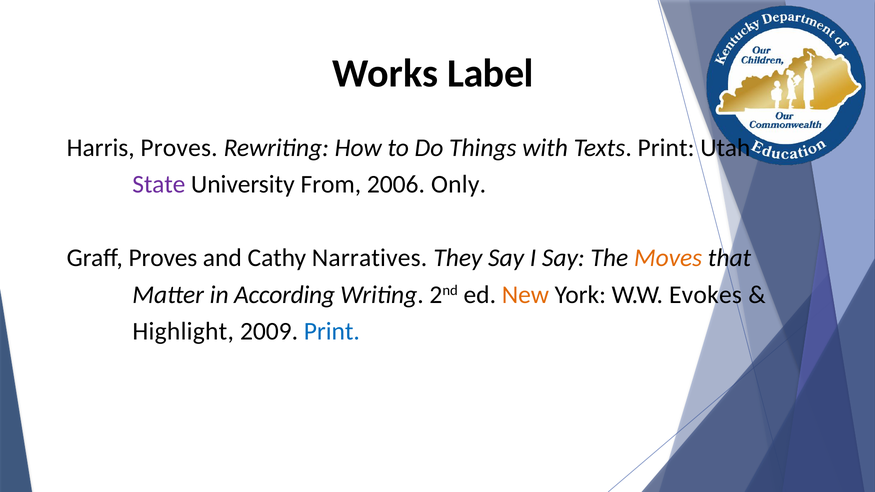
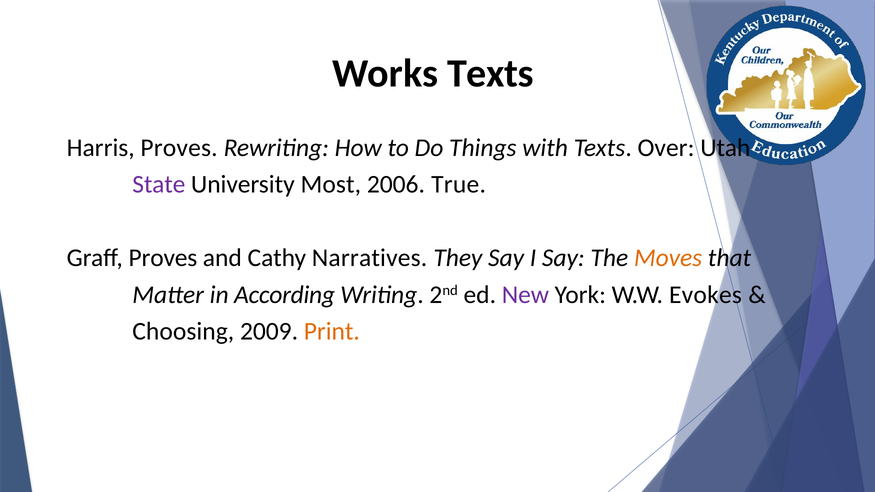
Works Label: Label -> Texts (490, 74)
Texts Print: Print -> Over (666, 148)
From: From -> Most (331, 185)
Only: Only -> True (459, 185)
New colour: orange -> purple (525, 295)
Highlight: Highlight -> Choosing (183, 331)
Print colour: blue -> orange (332, 331)
